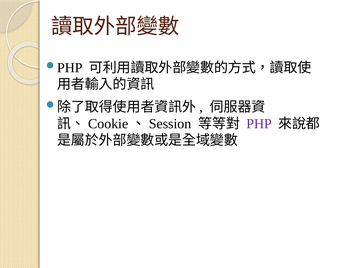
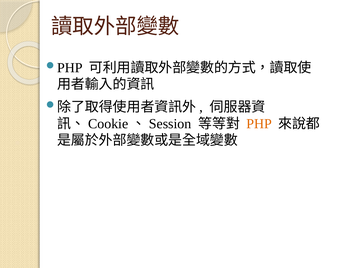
PHP colour: purple -> orange (259, 124)
